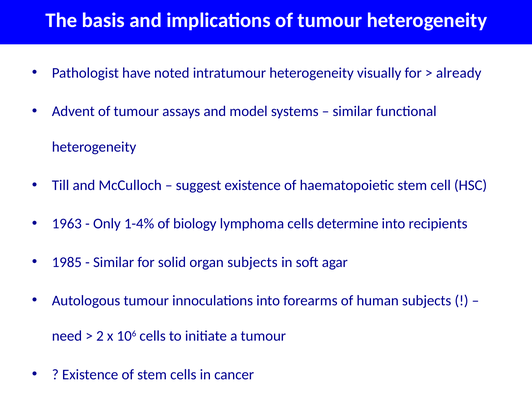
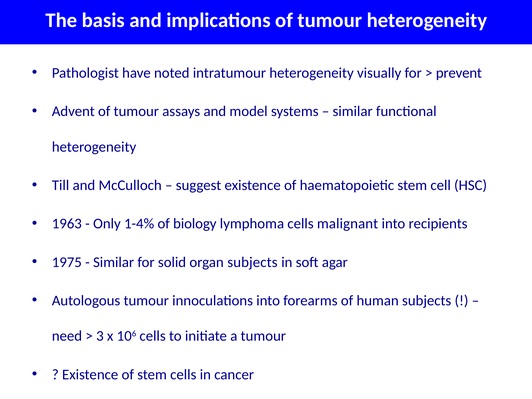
already: already -> prevent (459, 73)
determine: determine -> malignant (348, 224)
1985: 1985 -> 1975 (67, 262)
2: 2 -> 3 (100, 336)
